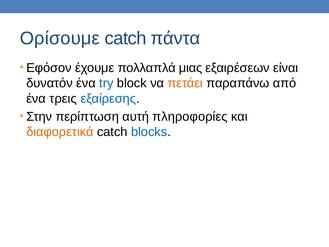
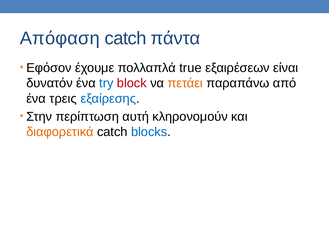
Ορίσουμε: Ορίσουμε -> Απόφαση (60, 38)
μιας: μιας -> true (191, 68)
block colour: black -> red (132, 83)
πληροφορίες: πληροφορίες -> κληρονομούν (190, 116)
